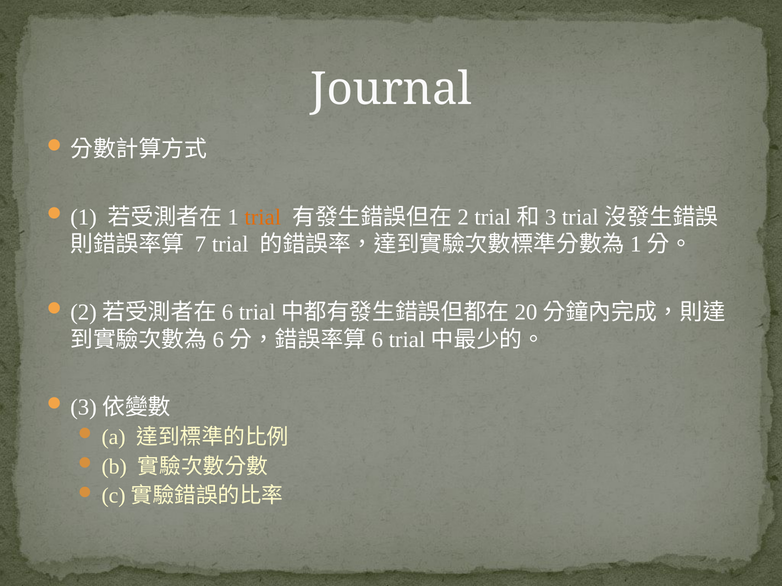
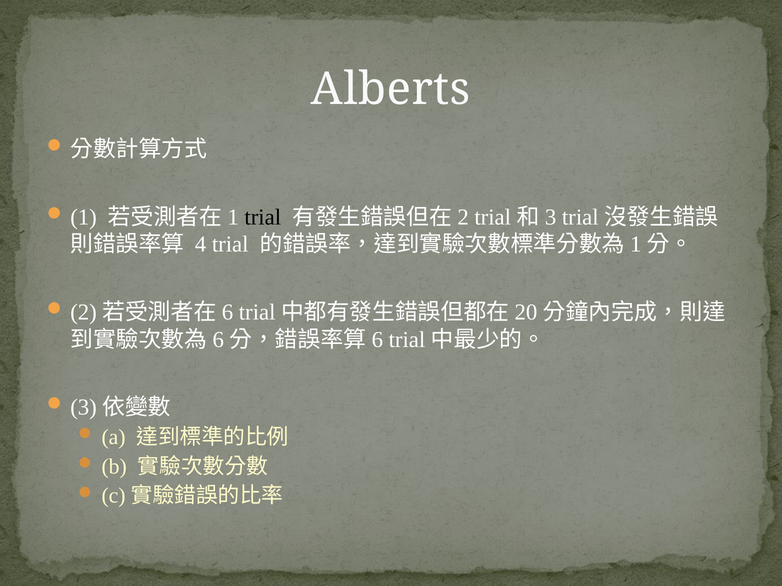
Journal: Journal -> Alberts (391, 89)
trial colour: orange -> black (263, 217)
7: 7 -> 4 (201, 245)
